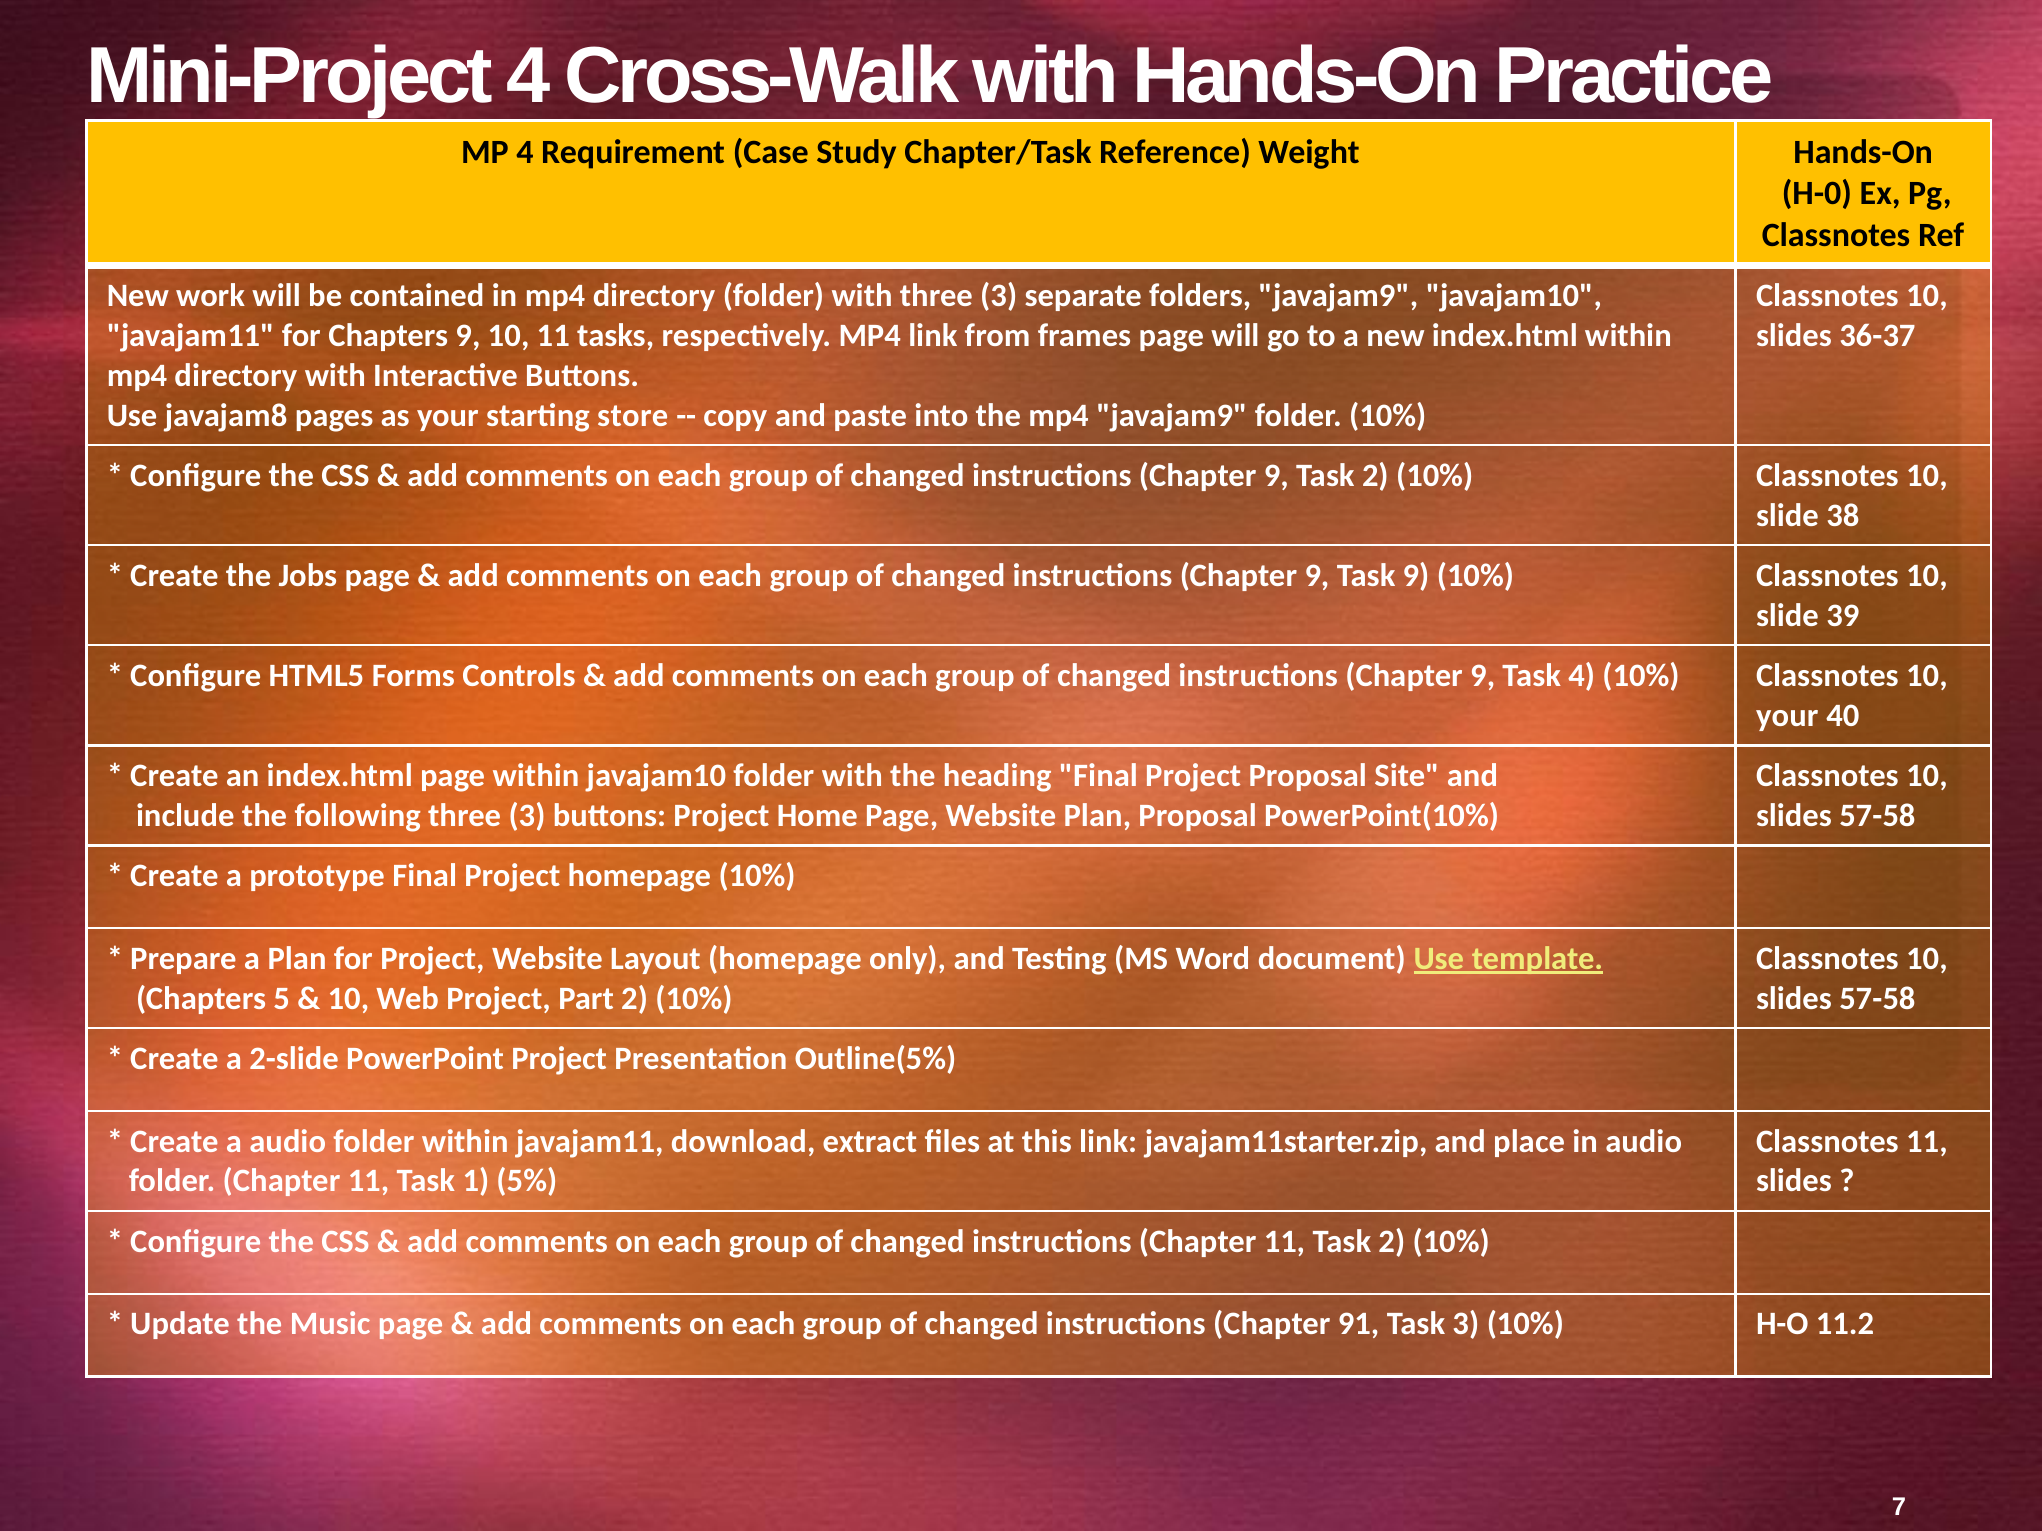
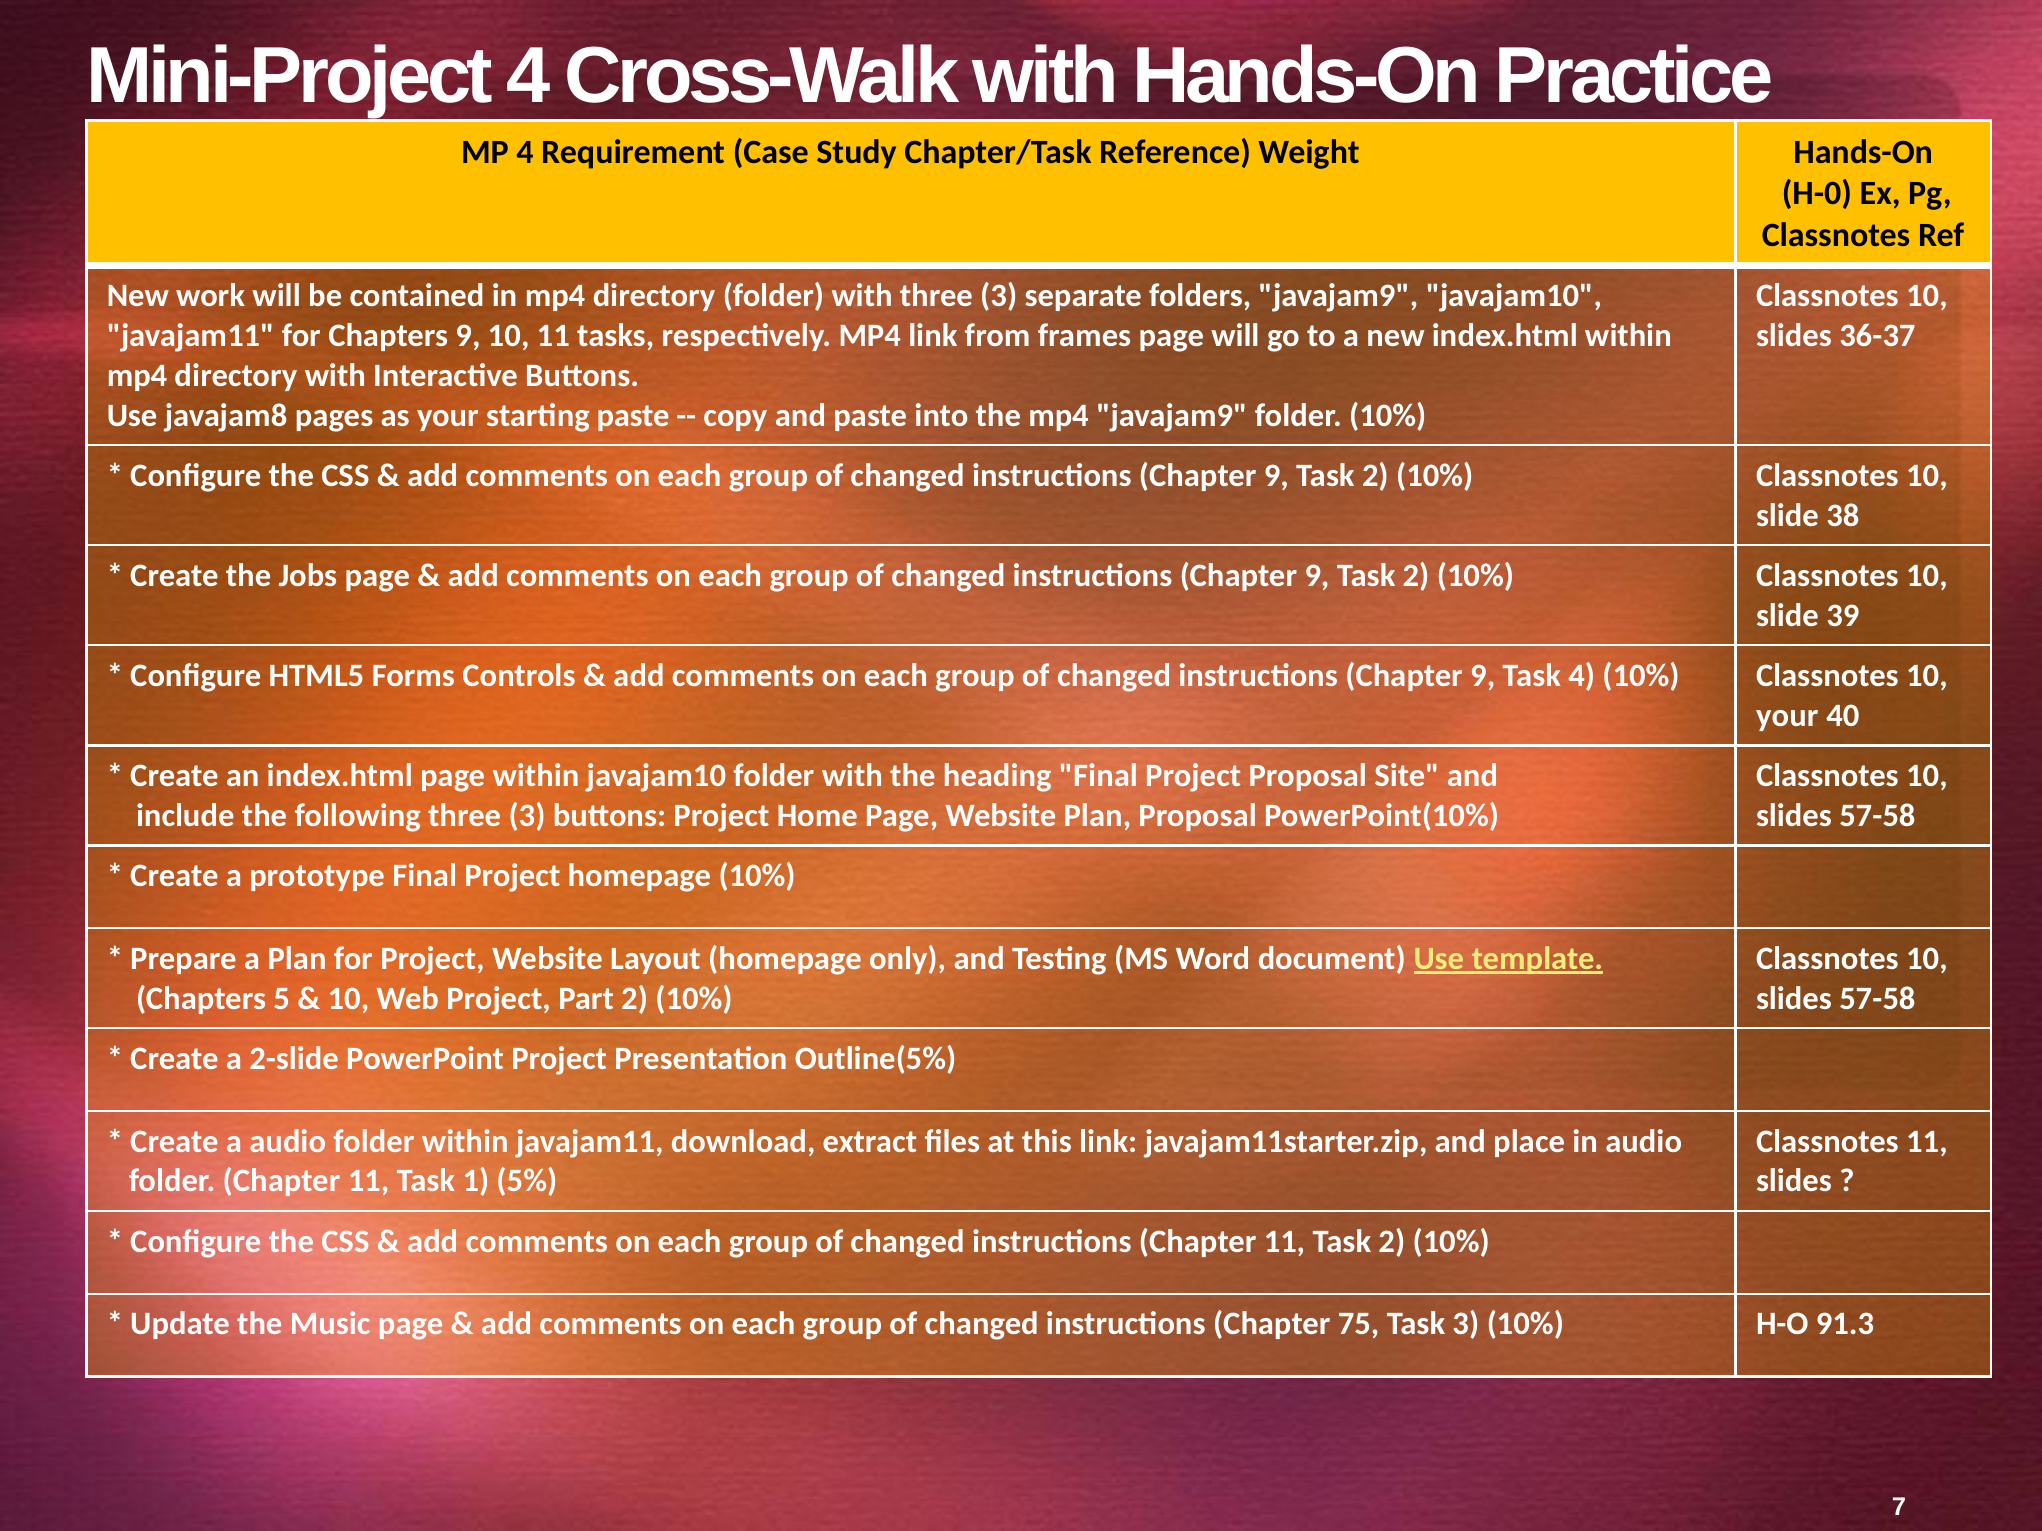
starting store: store -> paste (633, 415)
9: 9 -> 2 (1416, 576)
91: 91 -> 75 (1359, 1325)
11.2: 11.2 -> 91.3 (1845, 1325)
